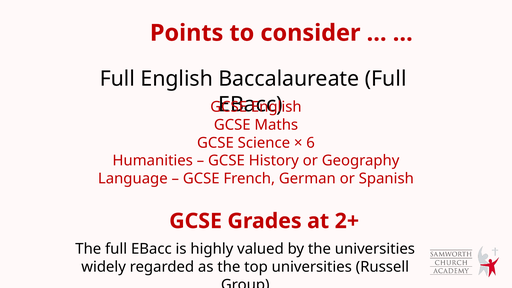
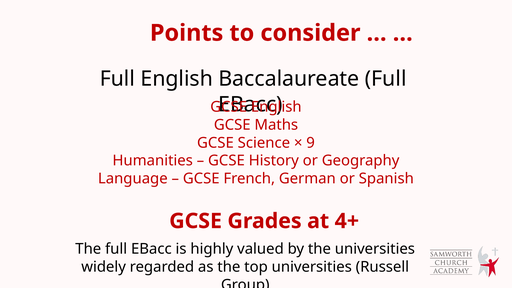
6: 6 -> 9 (311, 143)
2+: 2+ -> 4+ (347, 221)
